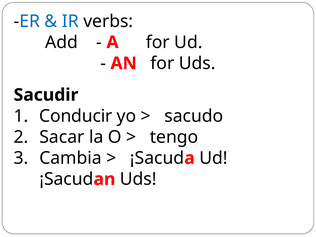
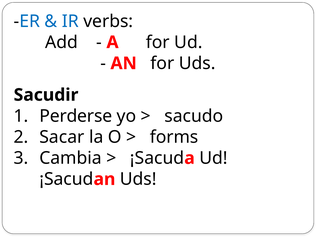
Conducir: Conducir -> Perderse (76, 116)
tengo: tengo -> forms (174, 137)
